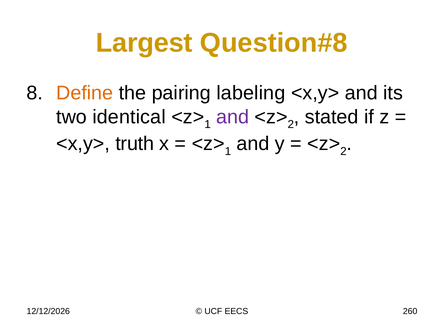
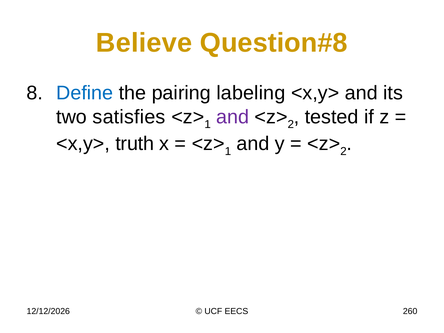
Largest: Largest -> Believe (144, 43)
Define colour: orange -> blue (85, 93)
identical: identical -> satisfies (129, 117)
stated: stated -> tested (332, 117)
